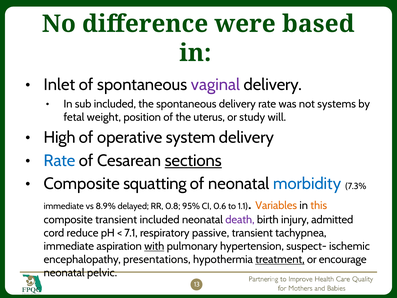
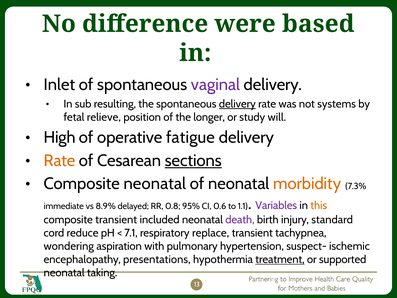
sub included: included -> resulting (115, 104)
delivery underline: none -> present (237, 104)
weight: weight -> relieve (104, 117)
uterus: uterus -> longer (209, 117)
system: system -> fatigue (191, 137)
Rate colour: blue -> orange (60, 160)
Composite squatting: squatting -> neonatal (155, 184)
morbidity colour: blue -> orange (307, 184)
Variables colour: orange -> purple (276, 205)
admitted: admitted -> standard (332, 220)
passive: passive -> replace (211, 233)
immediate: immediate -> wondering (69, 246)
with underline: present -> none (154, 246)
encourage: encourage -> supported (343, 259)
pelvic: pelvic -> taking (102, 273)
